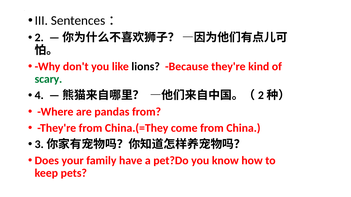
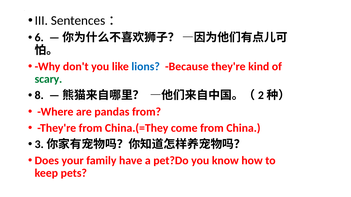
2: 2 -> 6 (39, 38)
lions colour: black -> blue (146, 67)
4: 4 -> 8 (39, 96)
